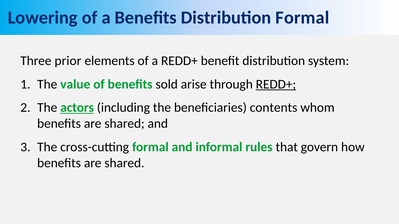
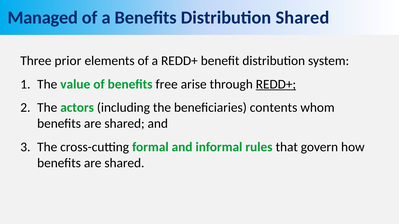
Lowering: Lowering -> Managed (43, 18)
Distribution Formal: Formal -> Shared (302, 18)
sold: sold -> free (167, 84)
actors underline: present -> none (77, 108)
